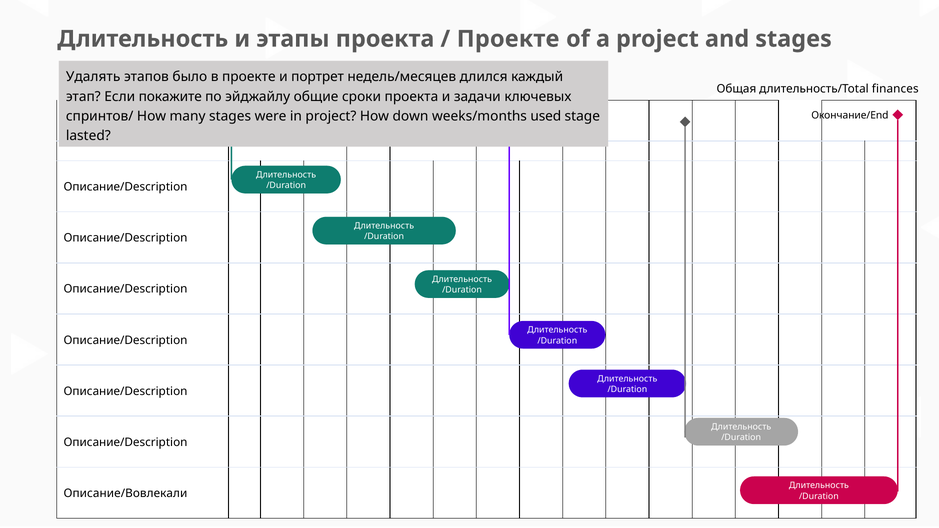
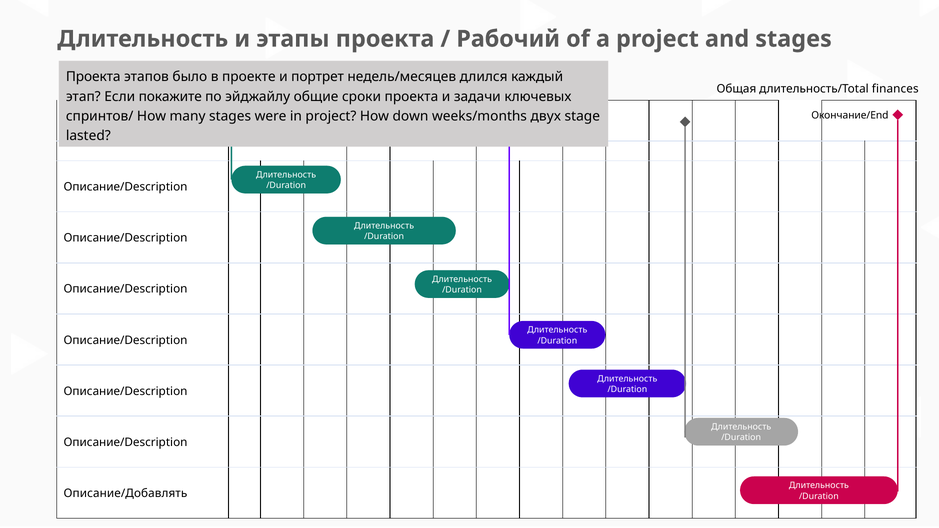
Проекте: Проекте -> Рабочий (508, 39)
Удалять: Удалять -> Проекта (93, 77)
used: used -> двух (546, 116)
Описание/Вовлекали: Описание/Вовлекали -> Описание/Добавлять (125, 494)
